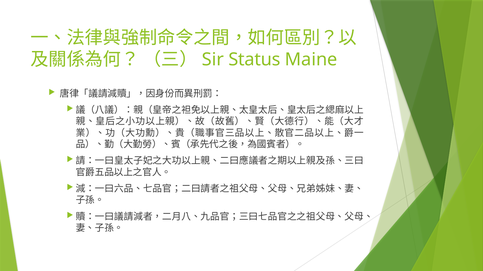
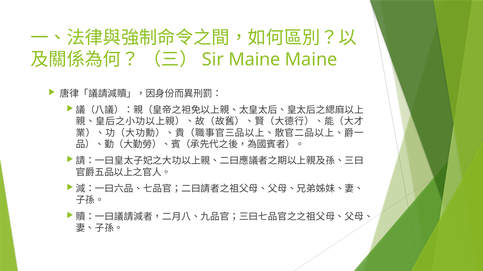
Status: Status -> Maine (254, 60)
